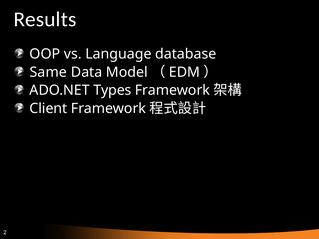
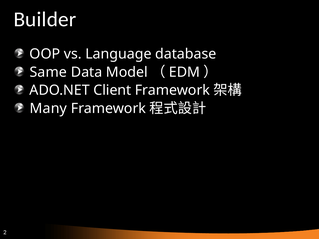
Results: Results -> Builder (45, 19)
Types: Types -> Client (112, 90)
Client: Client -> Many (48, 108)
